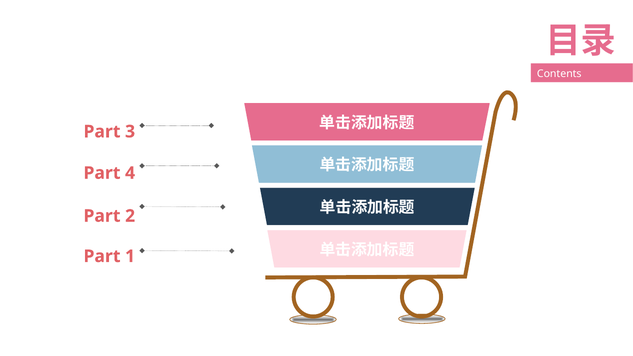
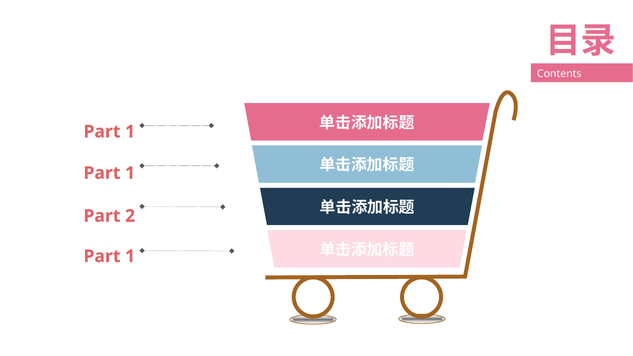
3: 3 -> 1 (130, 132)
4: 4 -> 1 (130, 173)
